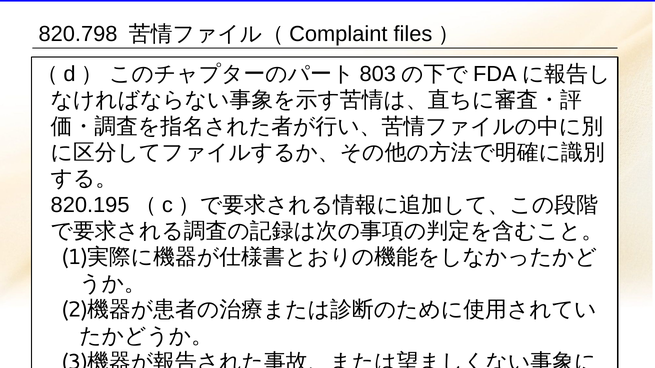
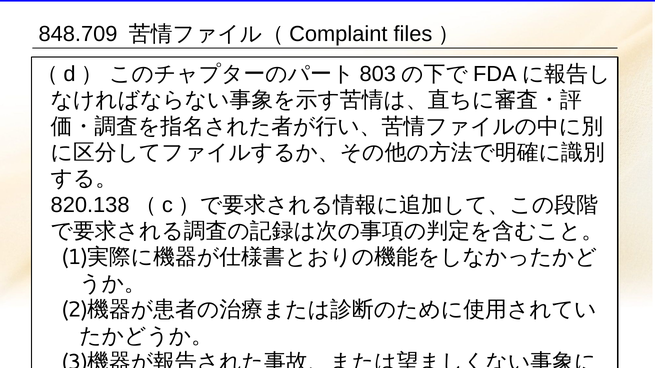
820.798: 820.798 -> 848.709 (78, 34)
820.195: 820.195 -> 820.138 (90, 205)
